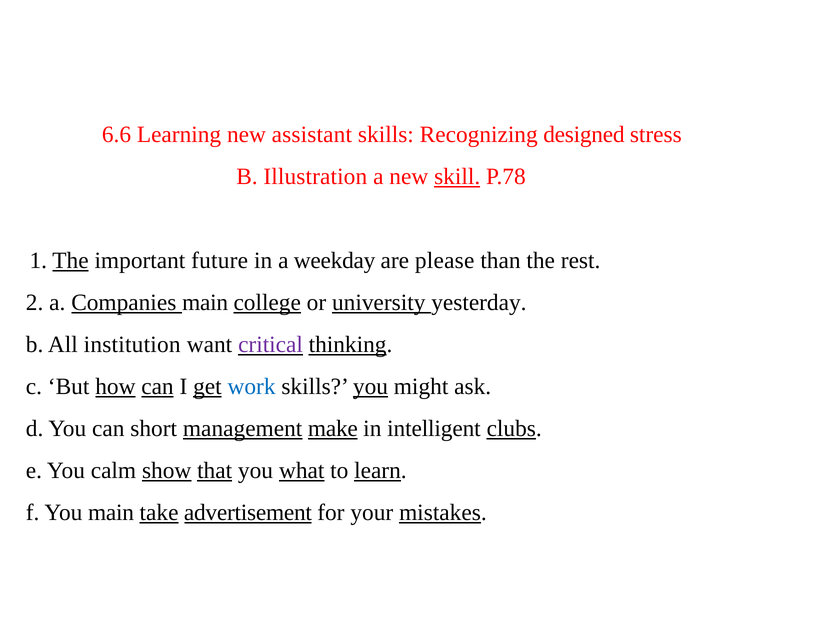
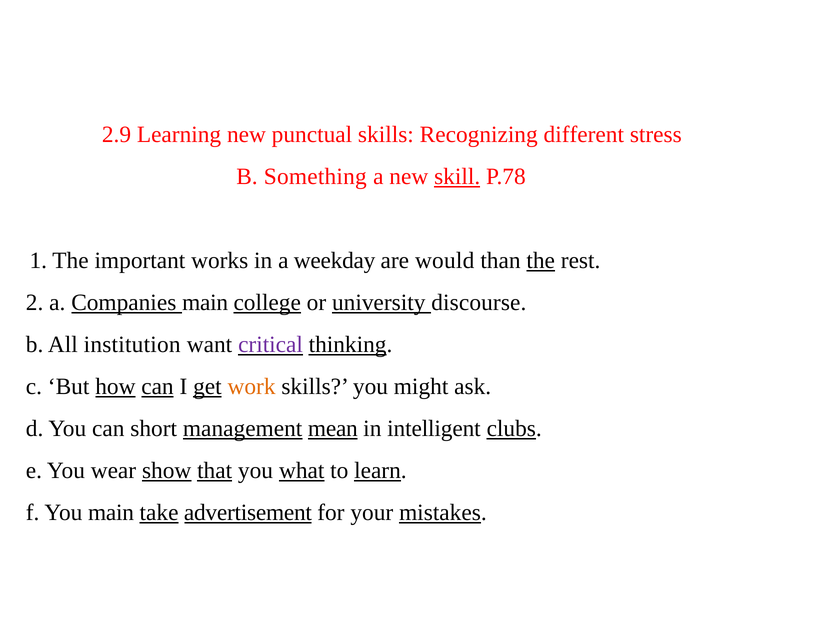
6.6: 6.6 -> 2.9 (117, 135)
assistant: assistant -> punctual (312, 135)
designed: designed -> different (584, 135)
Illustration: Illustration -> Something (315, 177)
The underline: present -> none (70, 261)
future: future -> works (220, 261)
please: please -> would (445, 261)
the underline: none -> present (541, 261)
yesterday: yesterday -> discourse (479, 303)
work colour: blue -> orange (252, 387)
you underline: present -> none (370, 387)
make: make -> mean (333, 429)
calm: calm -> wear (113, 471)
